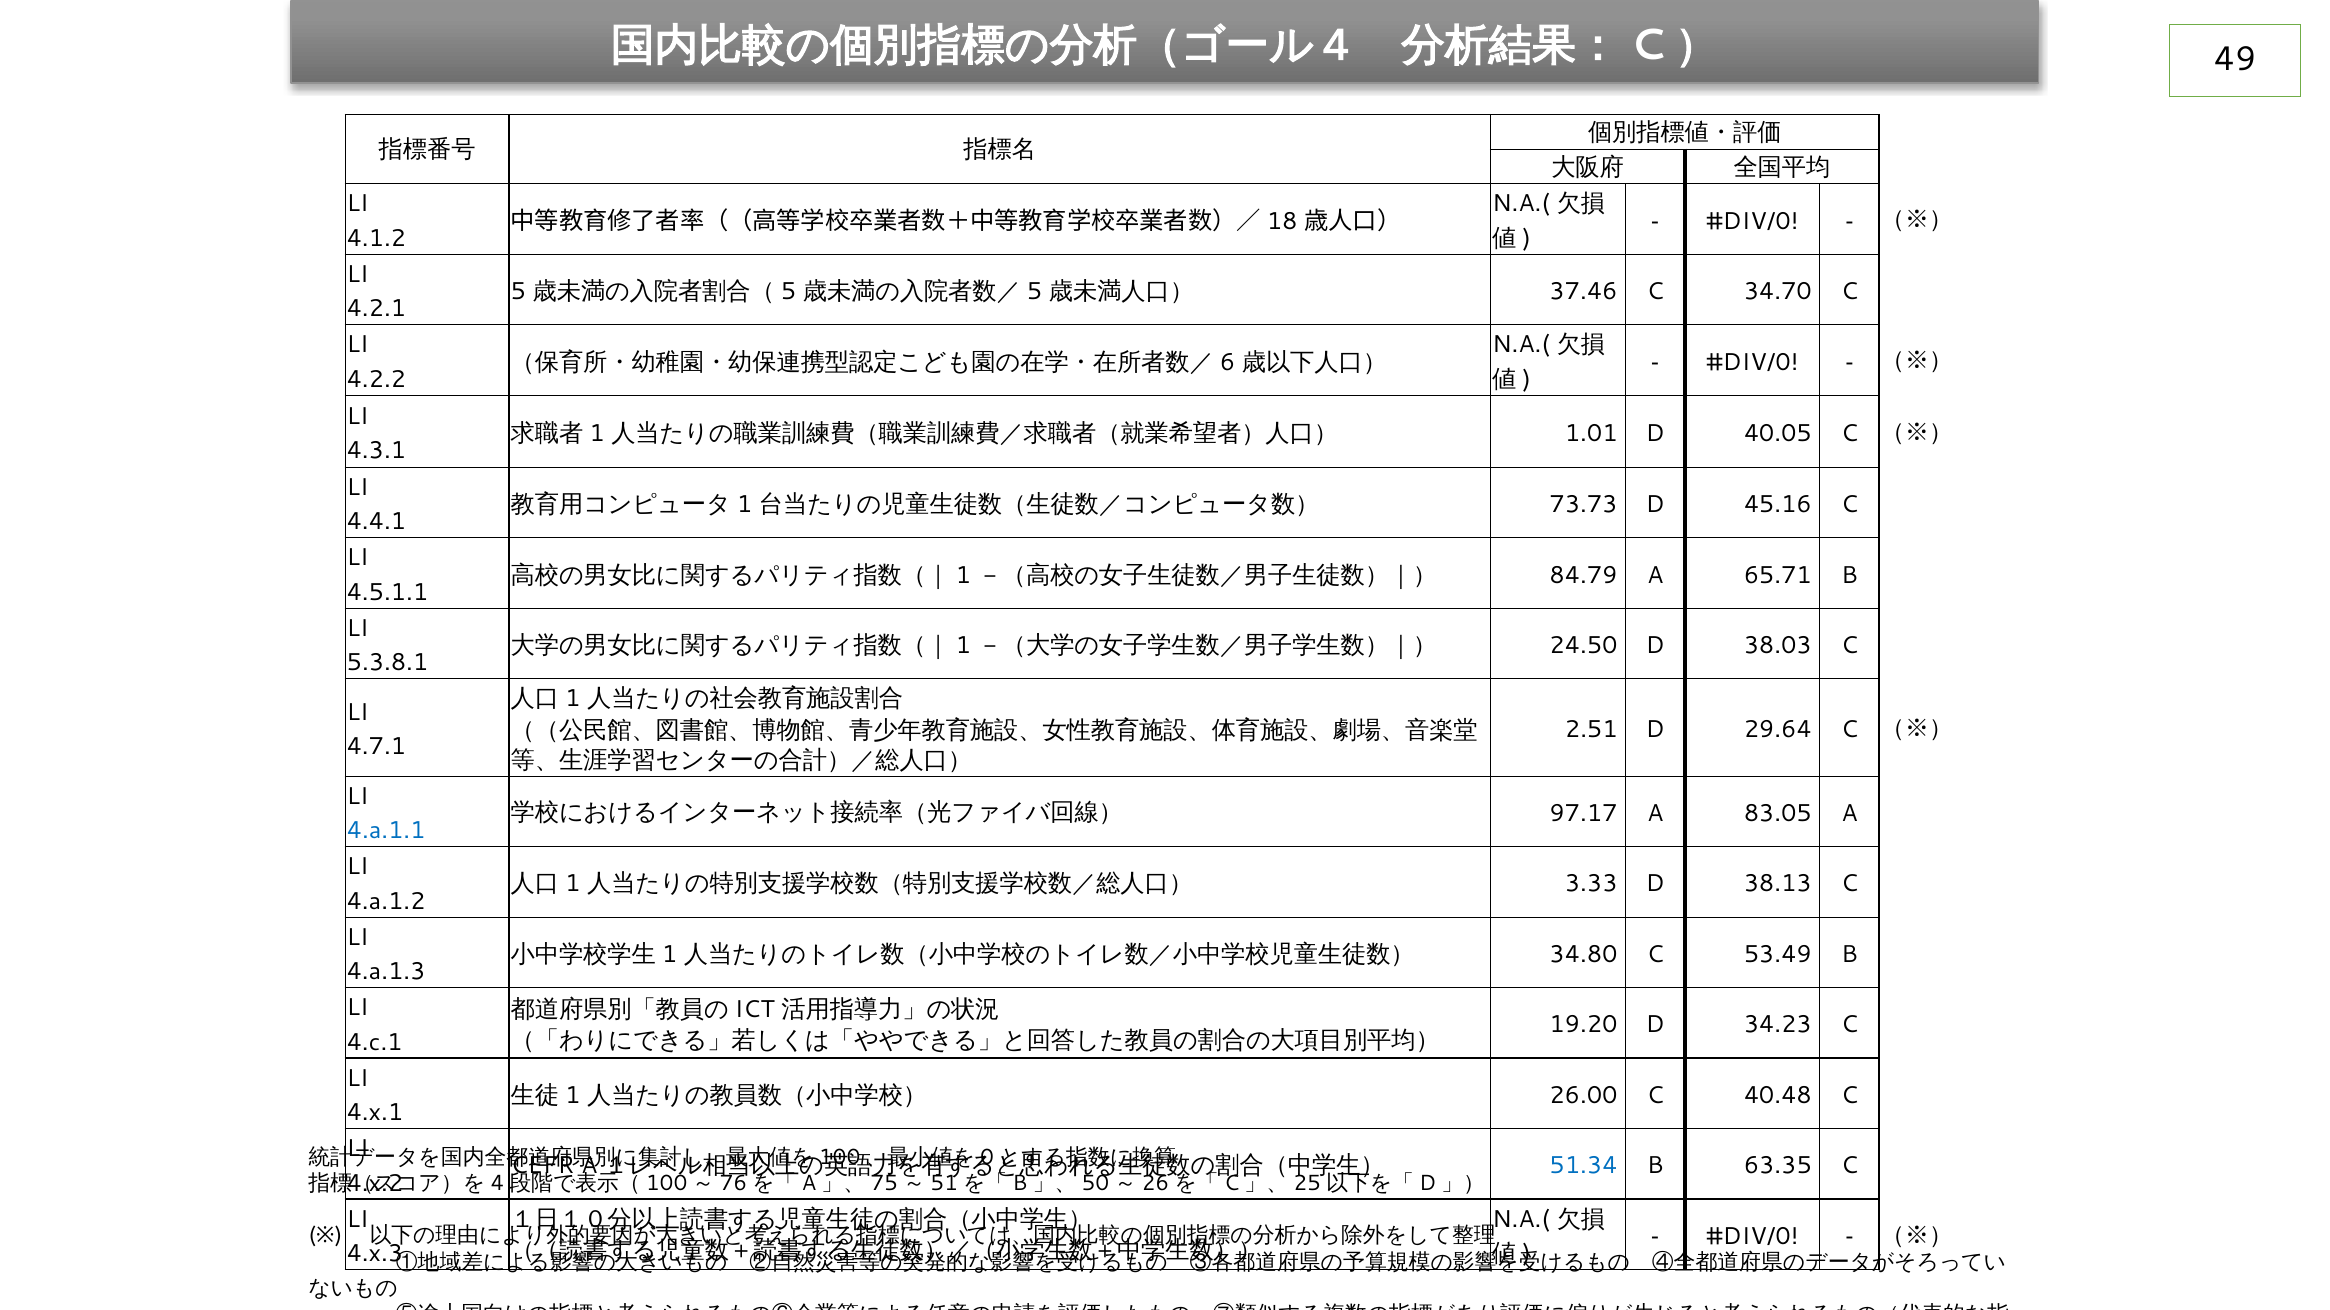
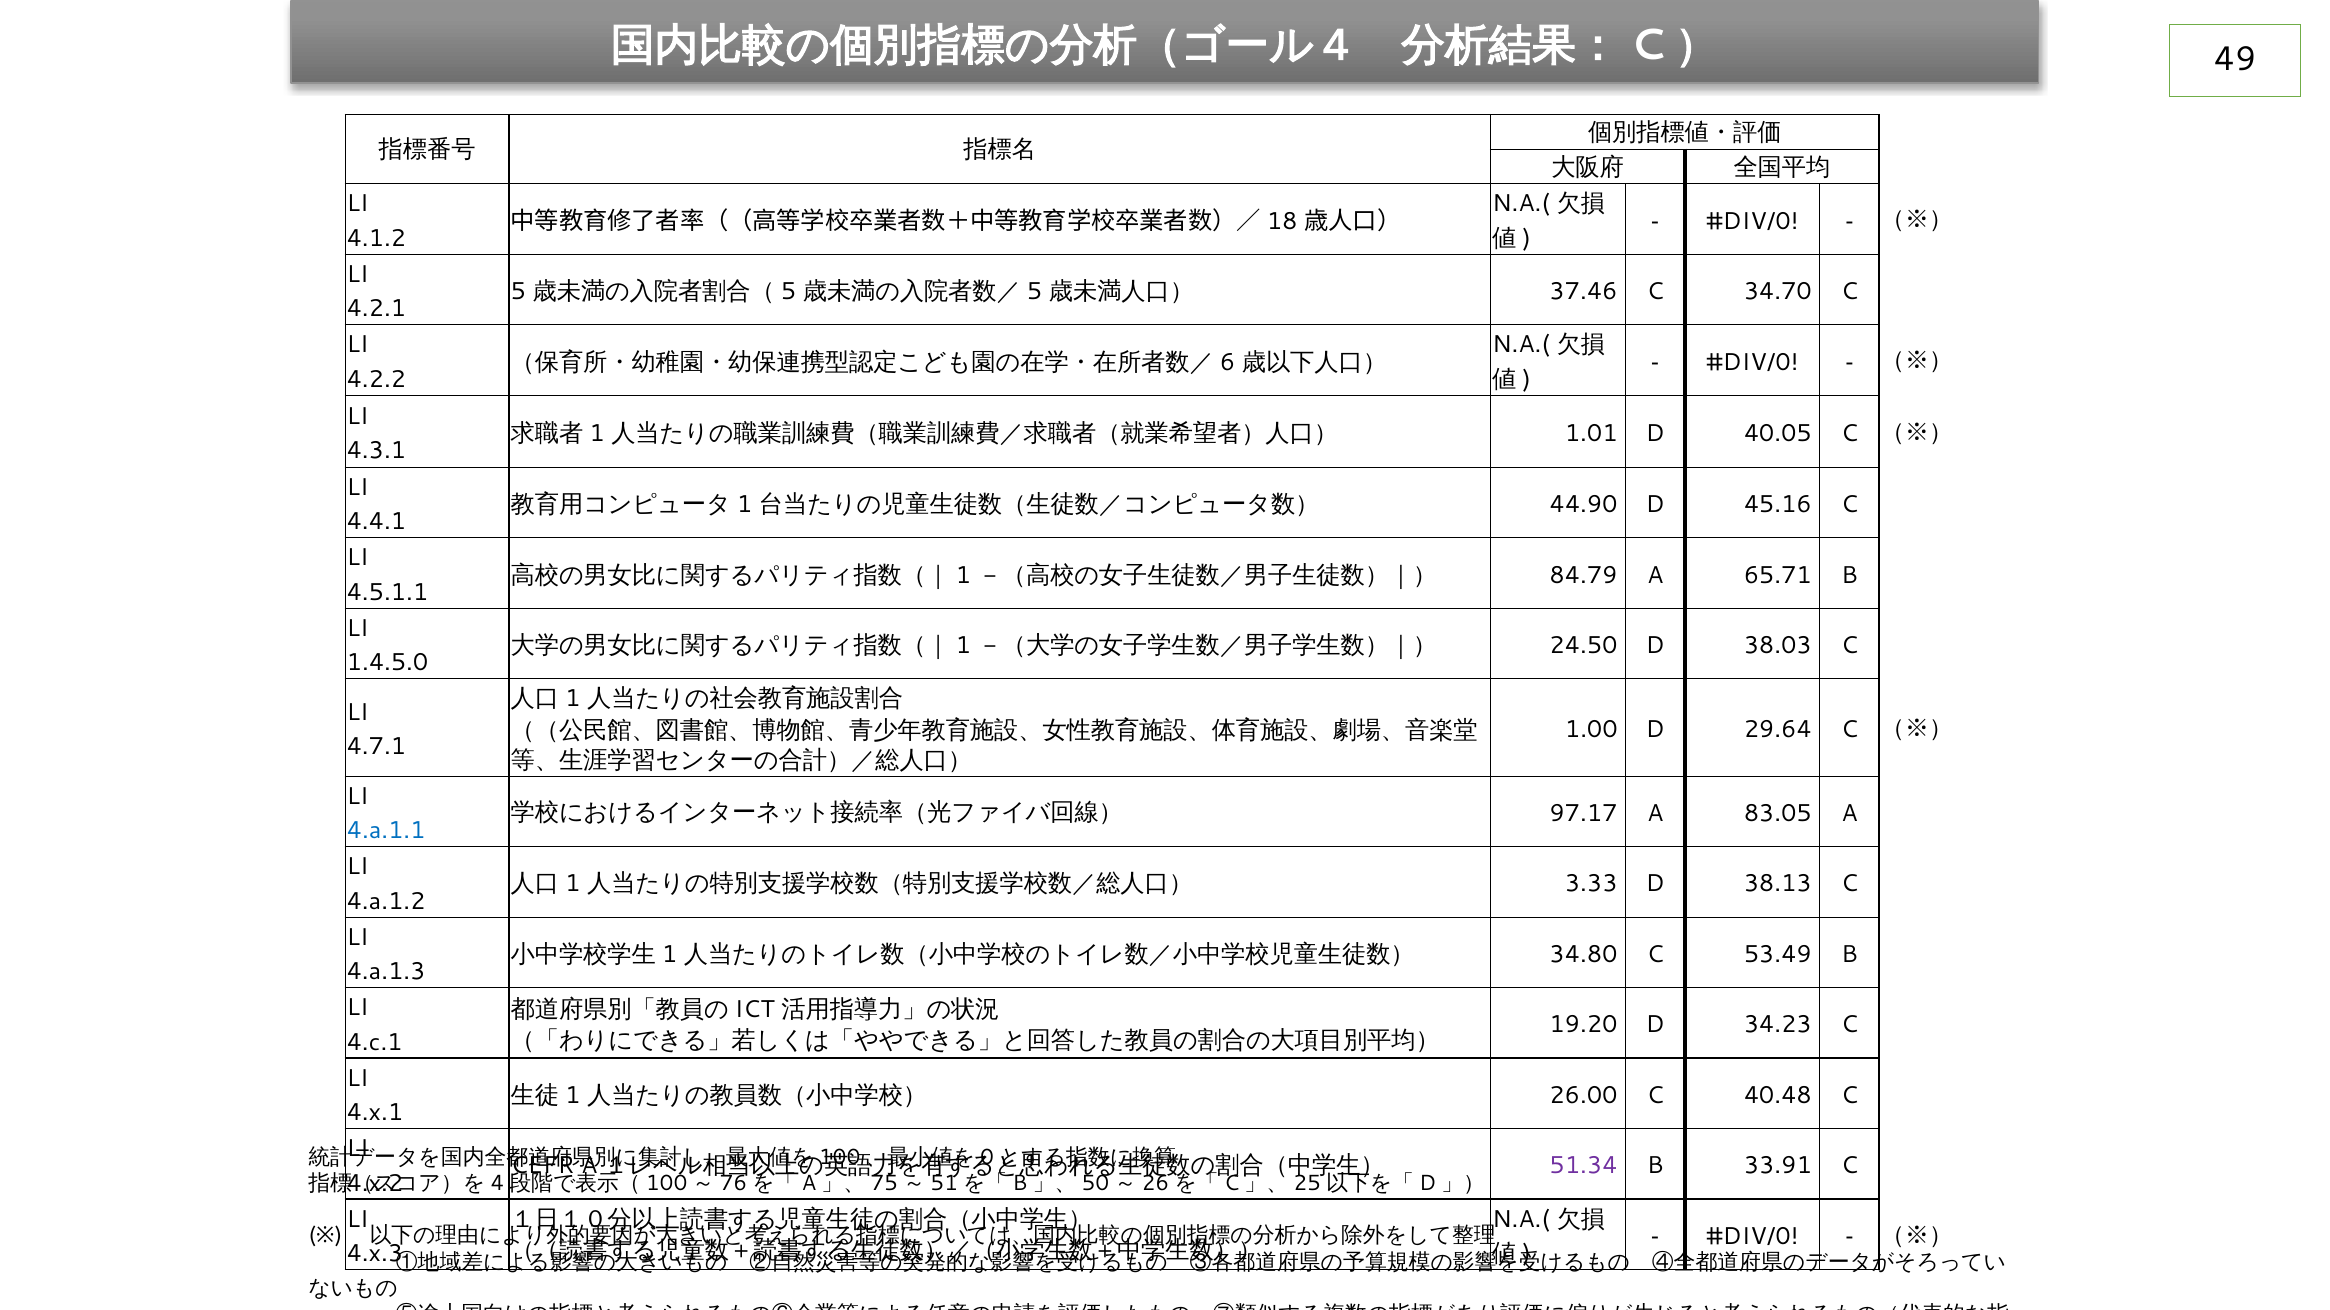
73.73: 73.73 -> 44.90 (1584, 505)
5.3.8.1: 5.3.8.1 -> 1.4.5.0 (388, 663)
2.51: 2.51 -> 1.00 (1591, 730)
51.34 colour: blue -> purple (1584, 1166)
63.35: 63.35 -> 33.91 (1778, 1166)
